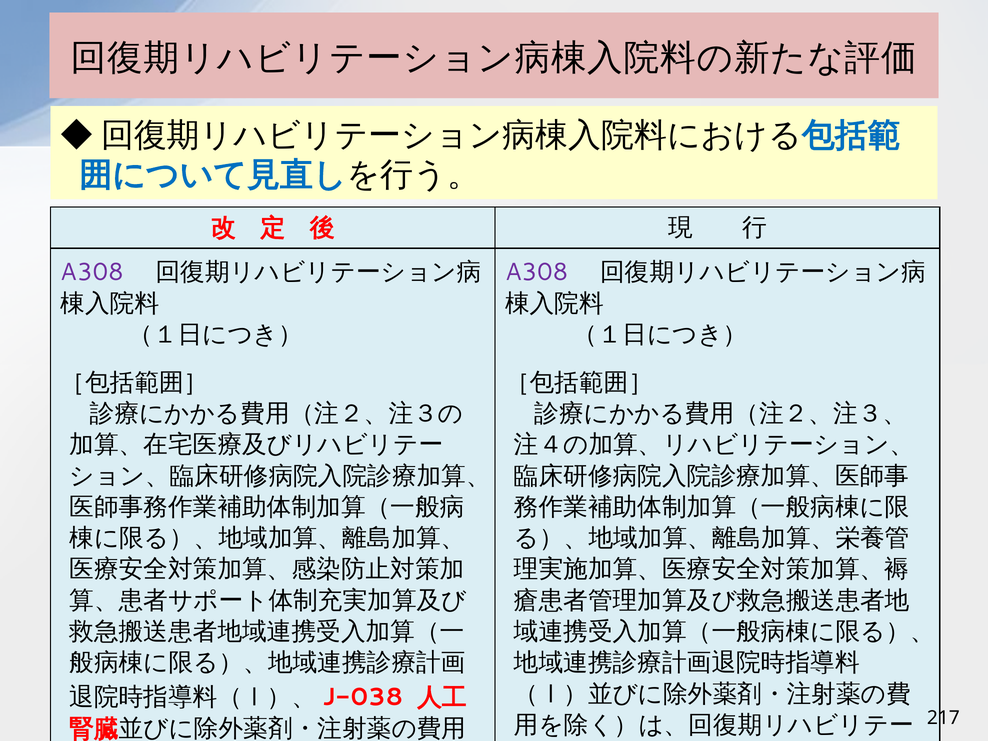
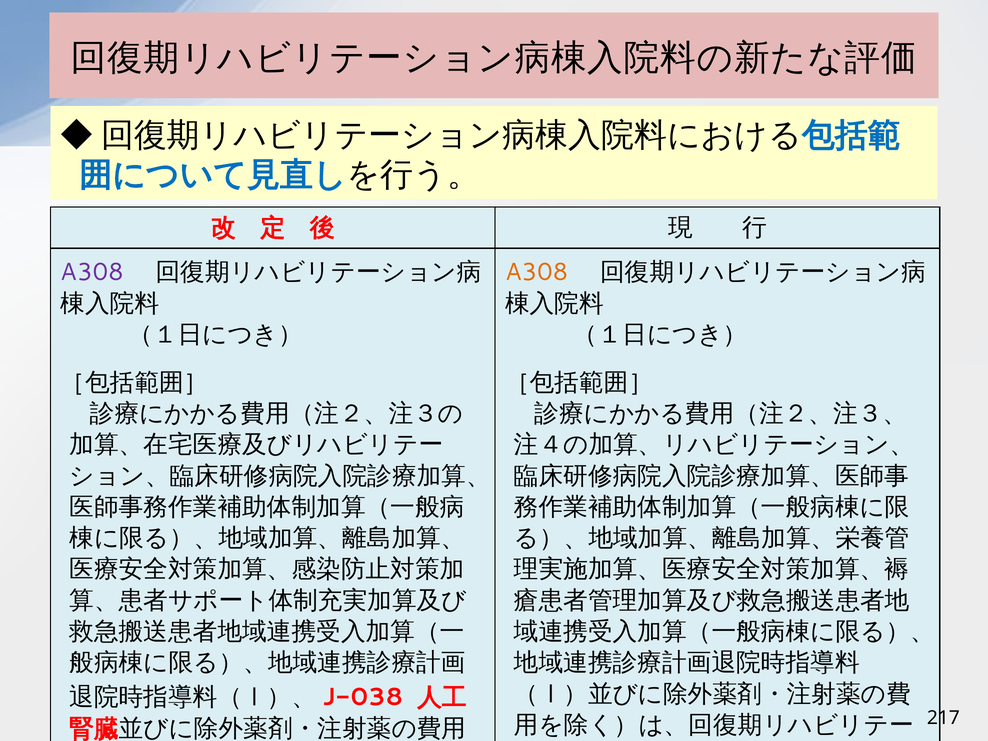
A308 colour: purple -> orange (537, 272)
